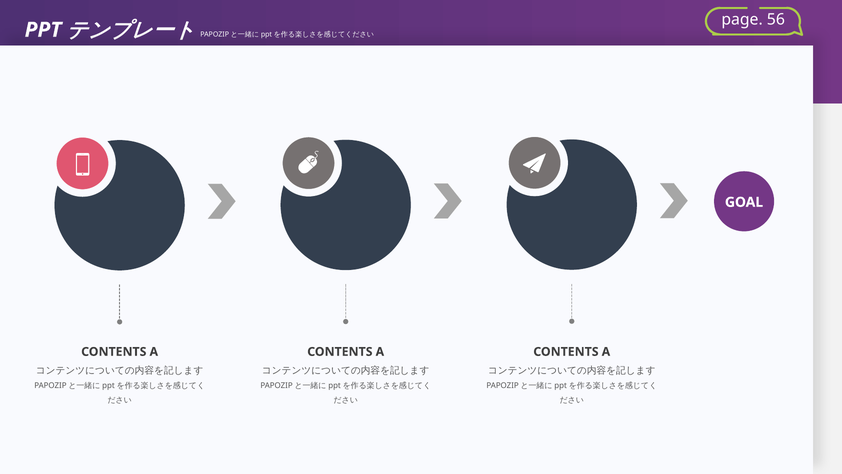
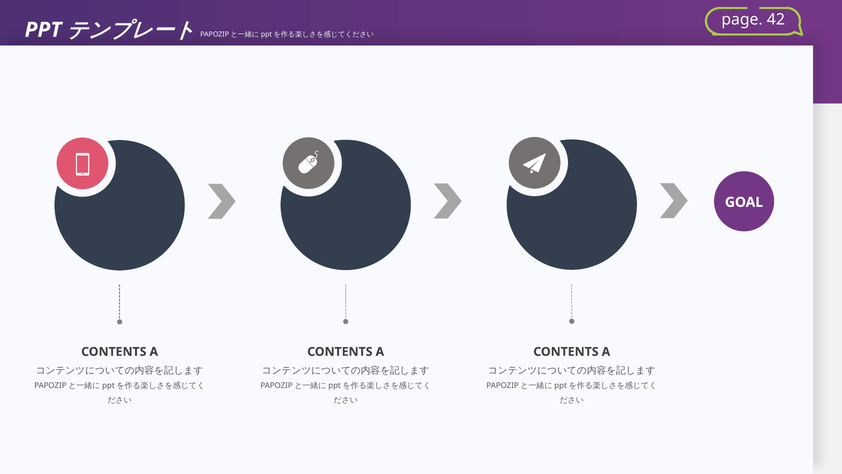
56: 56 -> 42 (776, 20)
